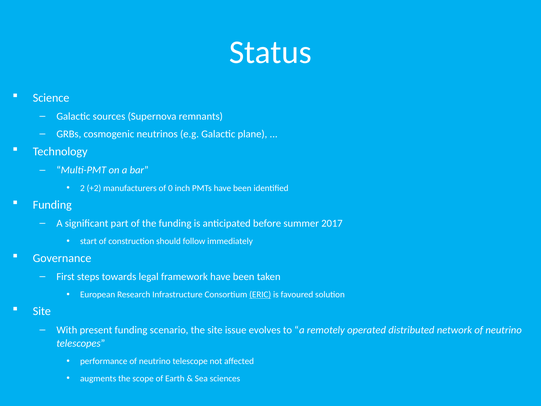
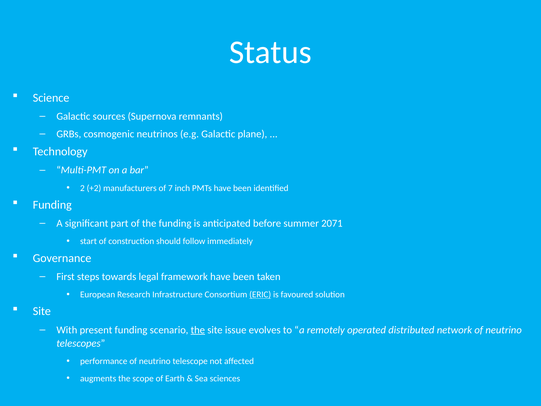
0: 0 -> 7 (170, 188)
2017: 2017 -> 2071 (332, 223)
the underline: none -> present (198, 330)
